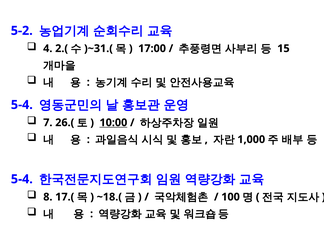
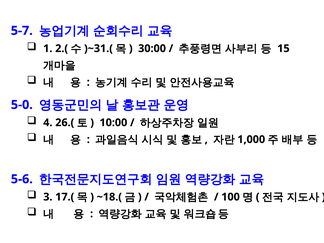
5-2: 5-2 -> 5-7 (22, 31)
4: 4 -> 1 (48, 48)
17:00: 17:00 -> 30:00 (152, 48)
5-4: 5-4 -> 5-0 (22, 105)
7: 7 -> 4 (48, 123)
10:00 underline: present -> none (113, 123)
5-4: 5-4 -> 5-6 (22, 179)
8: 8 -> 3 (48, 197)
